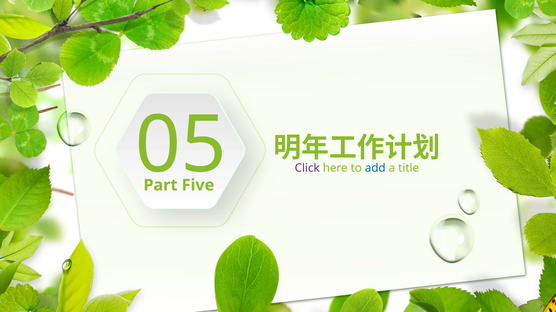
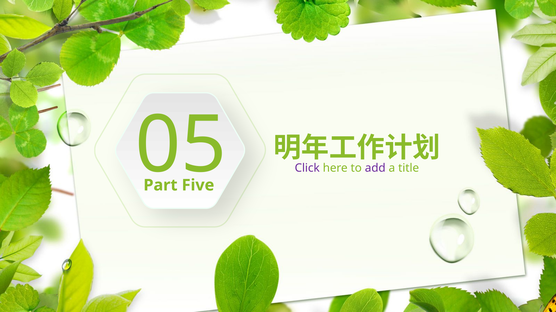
add colour: blue -> purple (375, 169)
